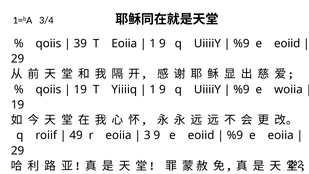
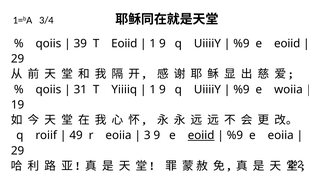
T Eoiia: Eoiia -> Eoiid (124, 43)
19: 19 -> 31 (80, 89)
eoiid underline: none -> present (201, 135)
